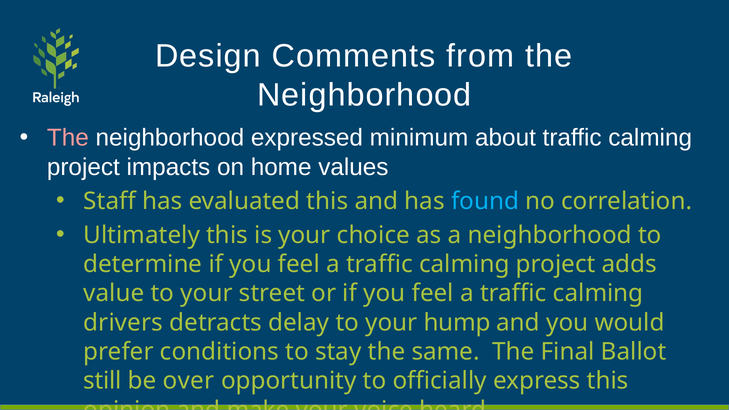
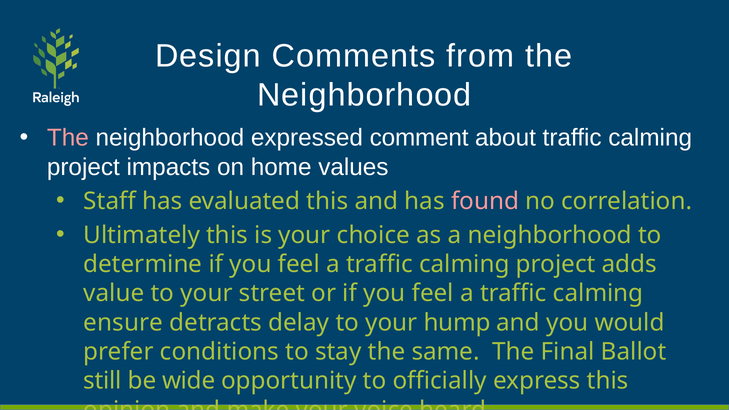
minimum: minimum -> comment (419, 138)
found colour: light blue -> pink (485, 201)
drivers: drivers -> ensure (123, 323)
over: over -> wide (189, 381)
